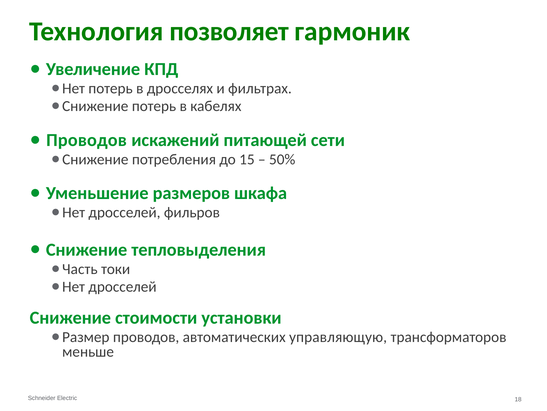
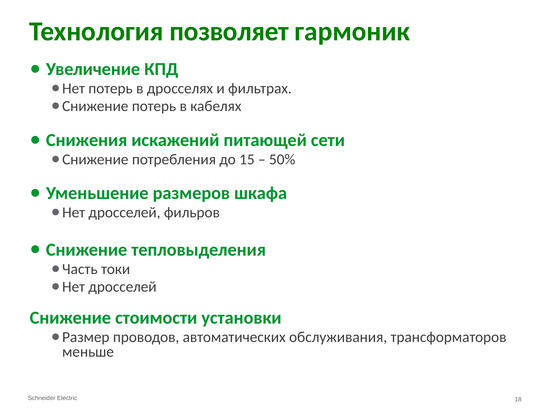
Проводов: Проводов -> Снижения (87, 140)
управляющую: управляющую -> обслуживания (338, 337)
